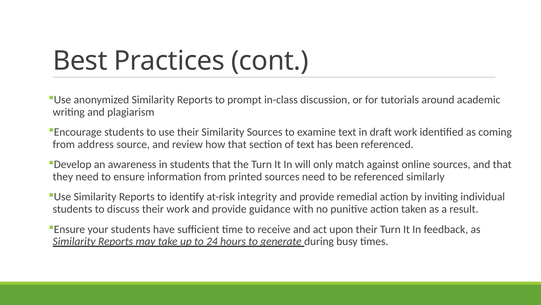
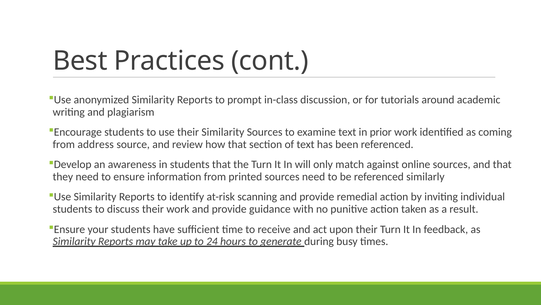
draft: draft -> prior (381, 132)
integrity: integrity -> scanning (257, 196)
